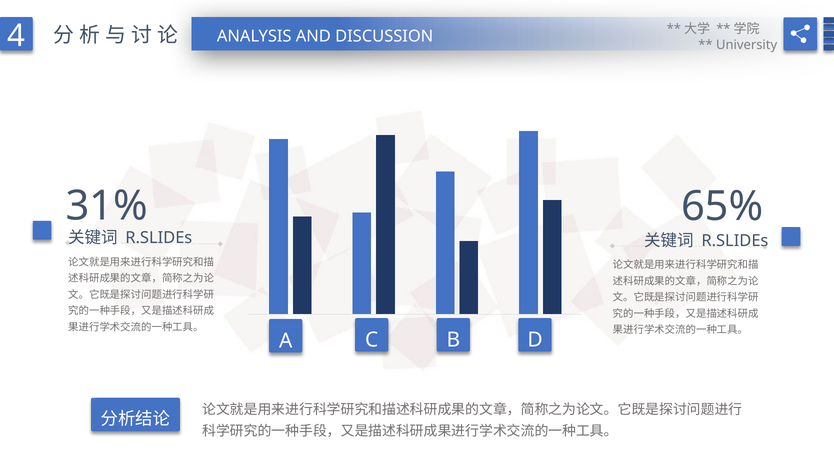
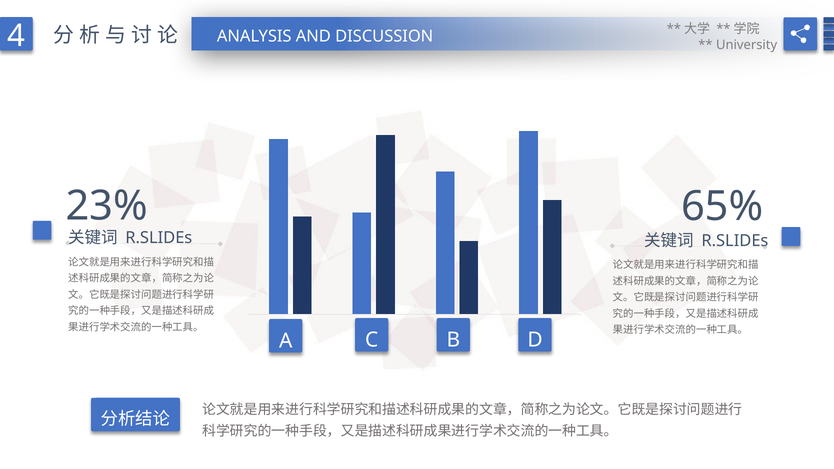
31%: 31% -> 23% (107, 206)
